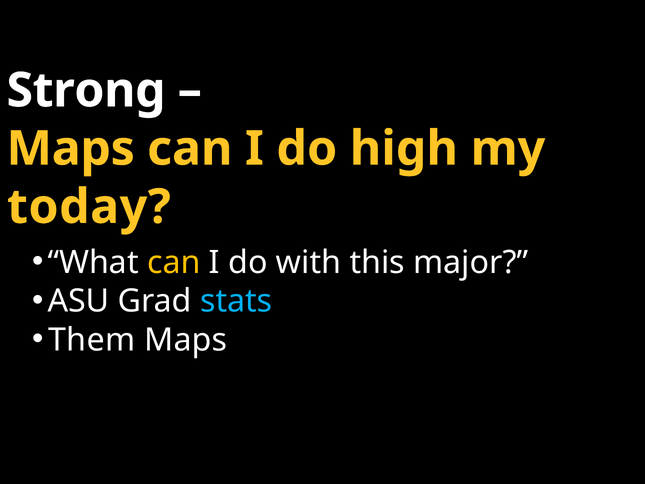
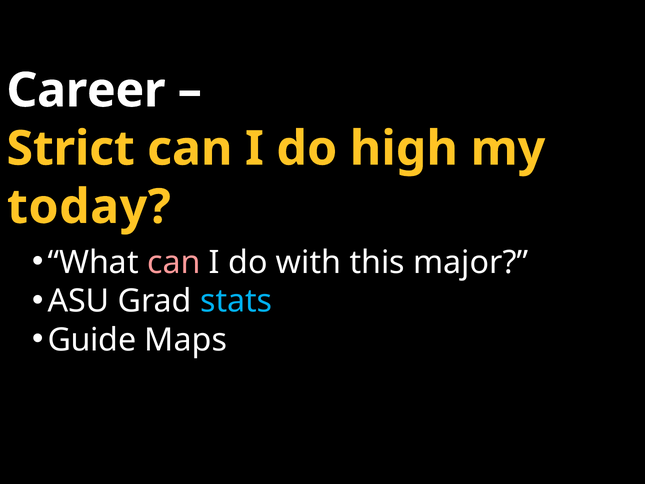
Strong: Strong -> Career (86, 90)
Maps: Maps -> Strict (71, 149)
can colour: yellow -> pink (174, 262)
Them: Them -> Guide (92, 340)
